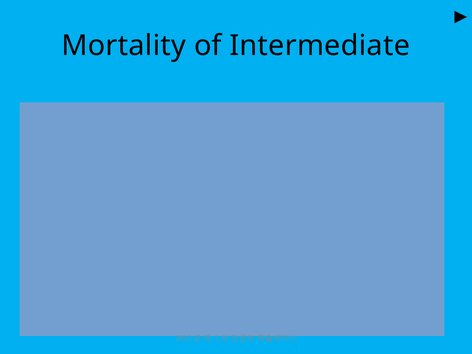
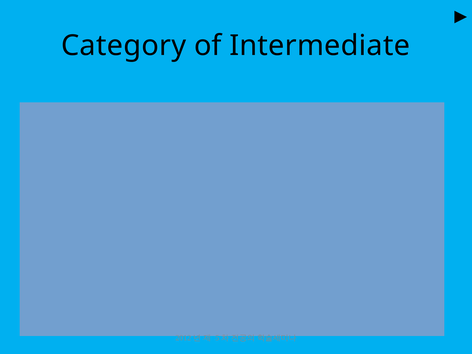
Mortality: Mortality -> Category (124, 46)
